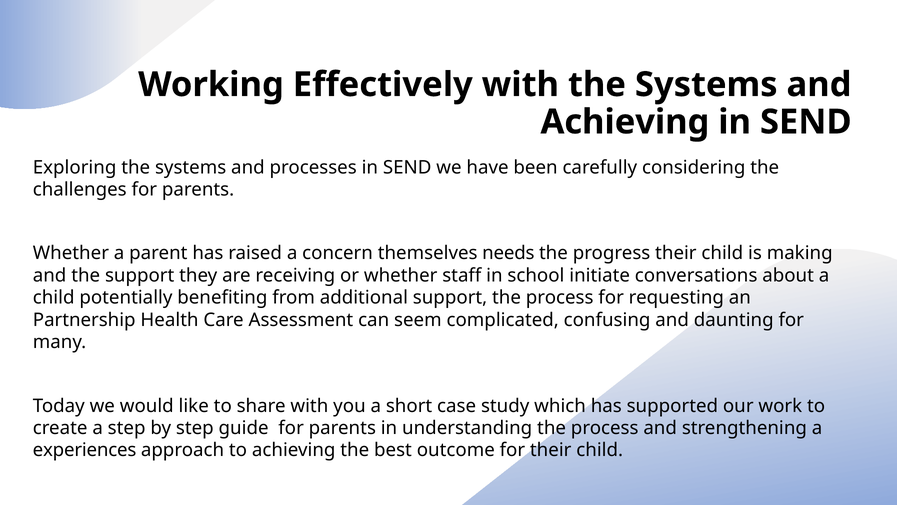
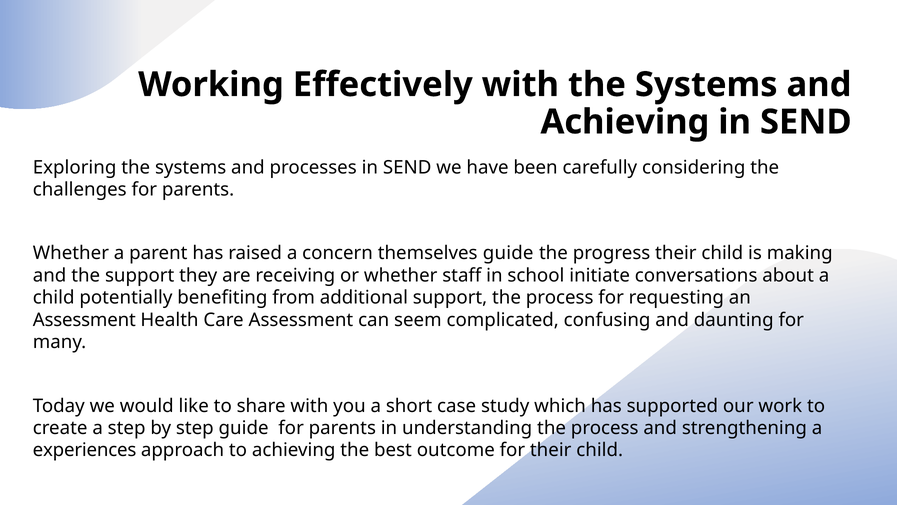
themselves needs: needs -> guide (508, 253)
Partnership: Partnership -> Assessment (84, 320)
